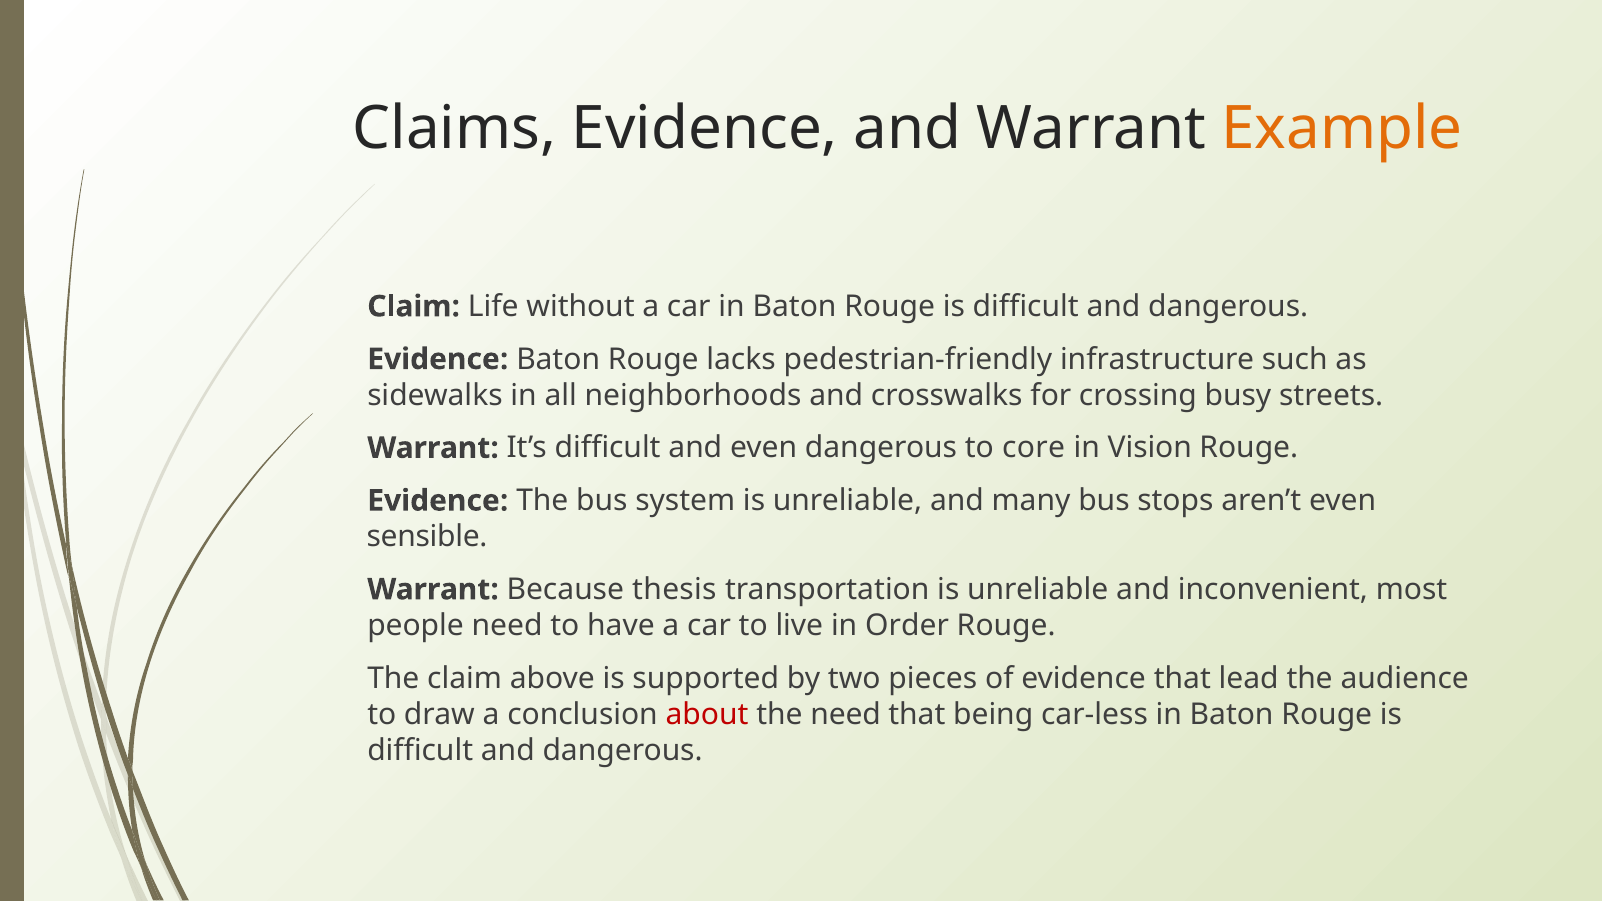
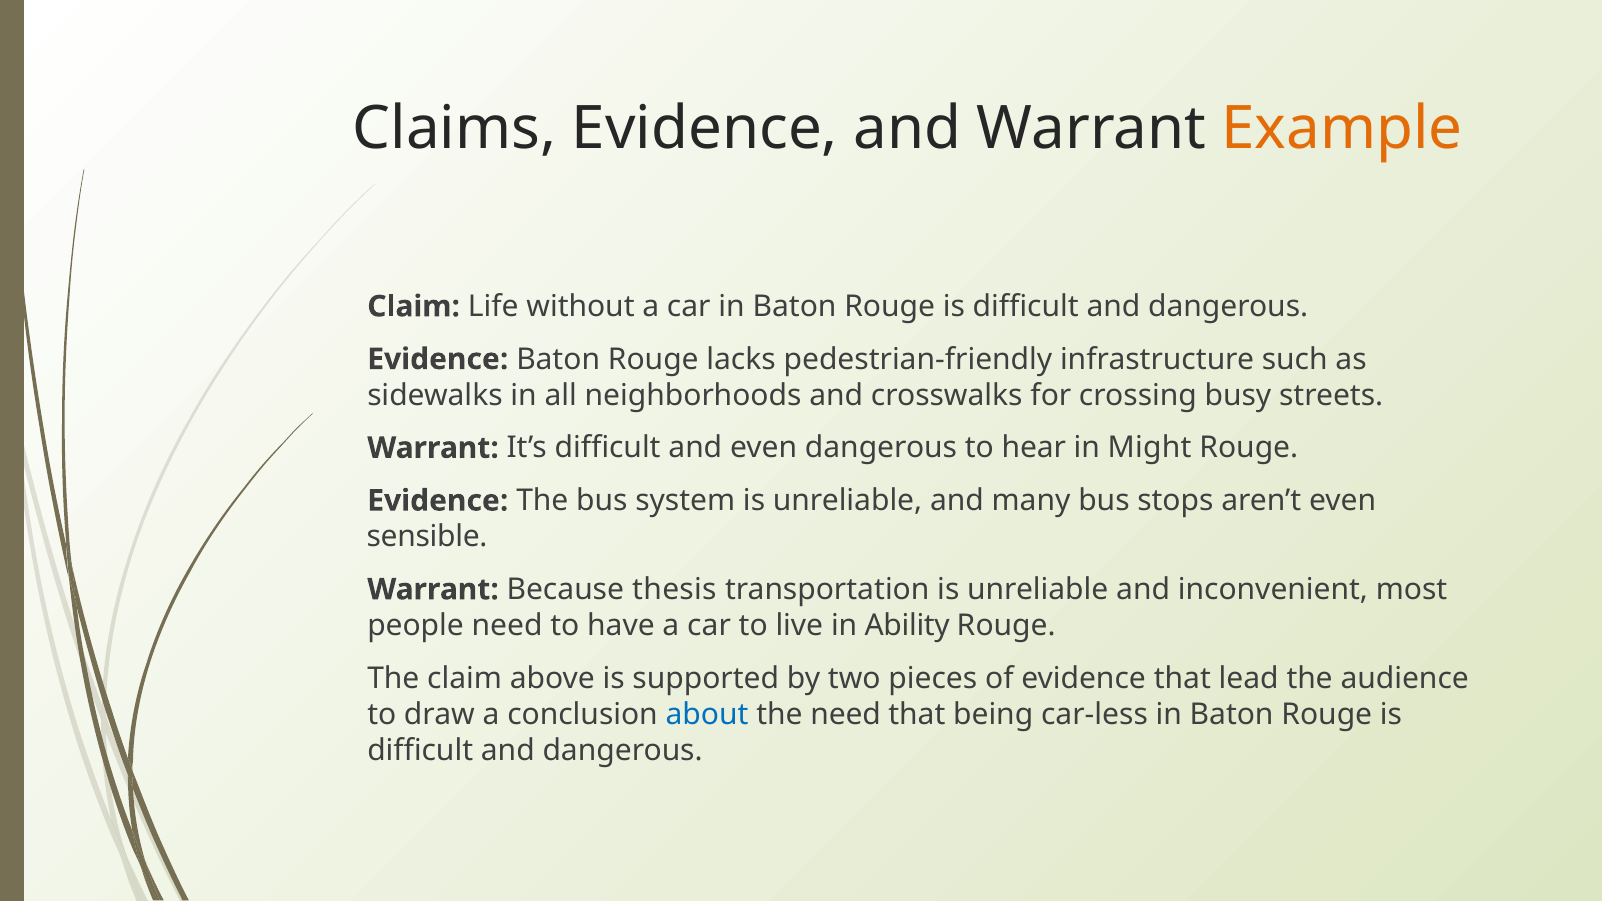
core: core -> hear (1034, 448)
Vision: Vision -> Might (1150, 448)
Order: Order -> Ability (907, 626)
about colour: red -> blue (707, 714)
